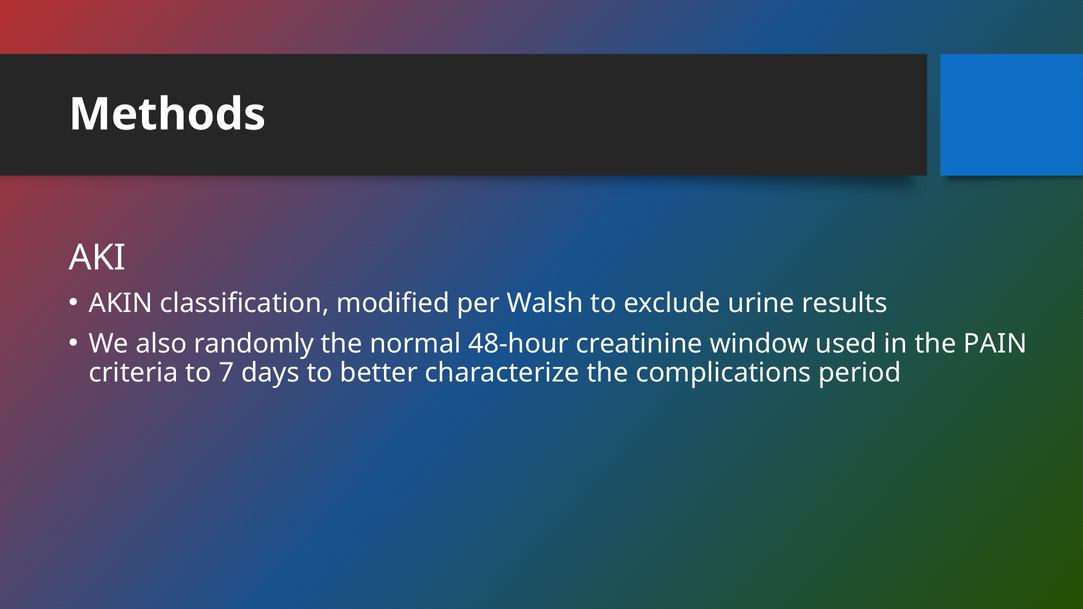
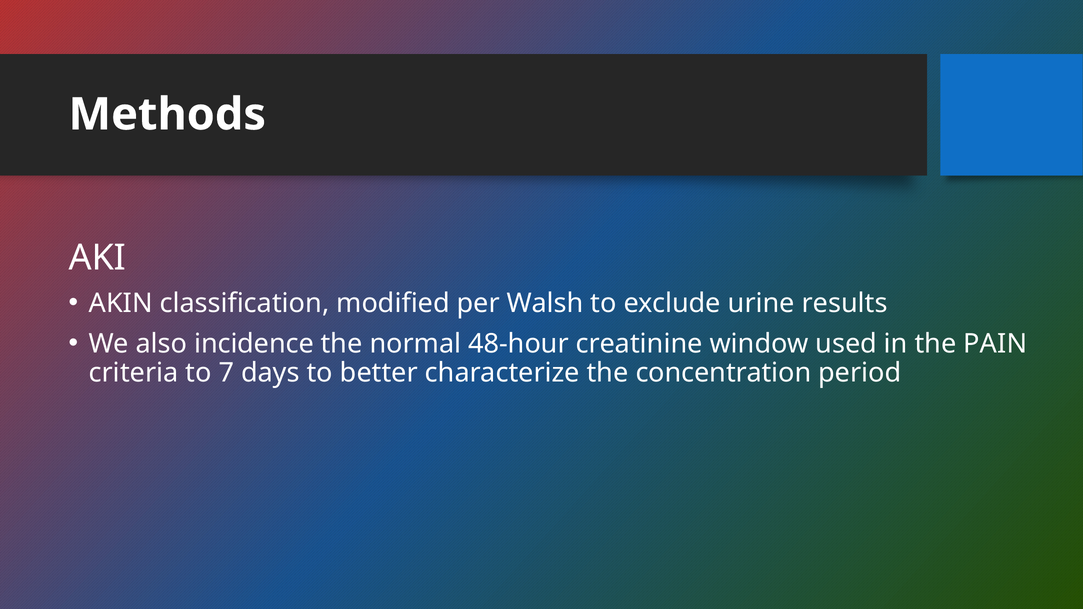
randomly: randomly -> incidence (254, 344)
complications: complications -> concentration (723, 373)
